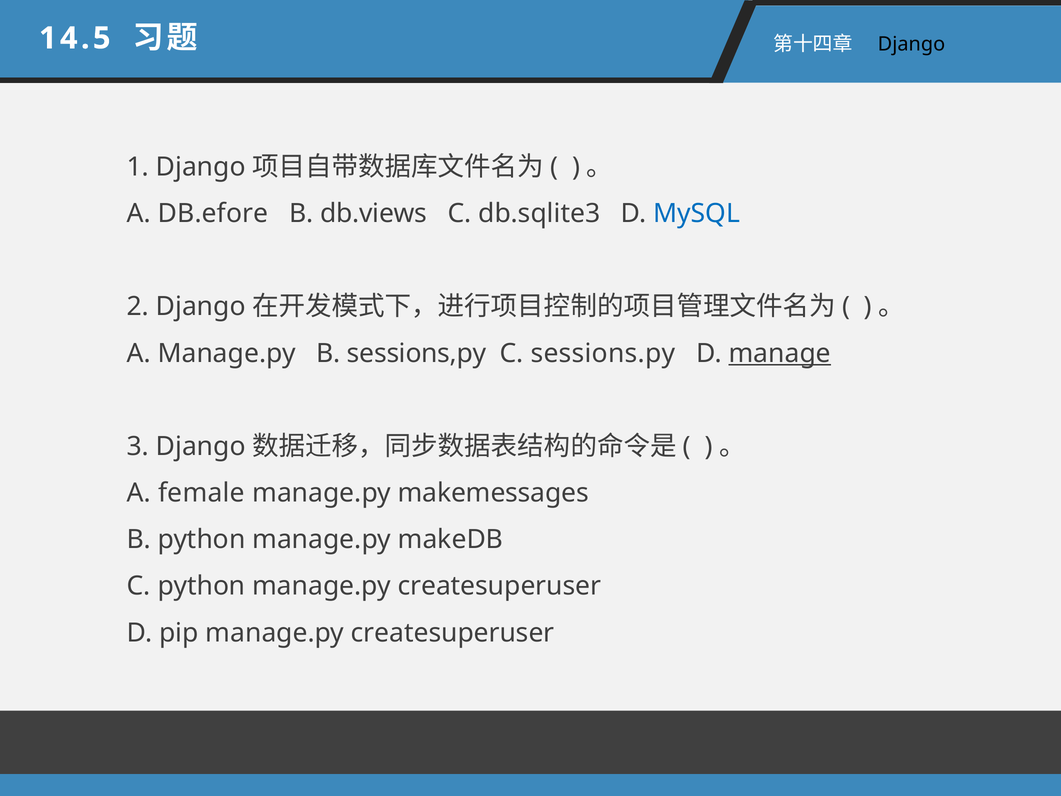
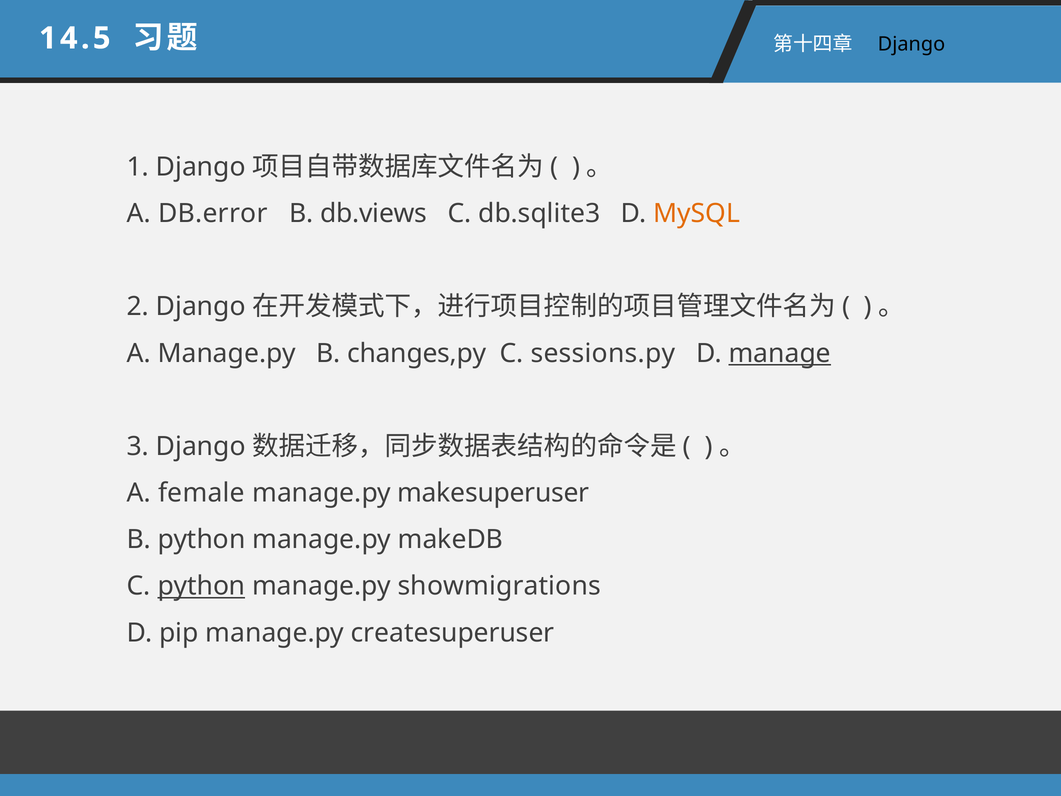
DB.efore: DB.efore -> DB.error (213, 213)
MySQL colour: blue -> orange (697, 213)
sessions,py: sessions,py -> changes,py (417, 353)
makemessages: makemessages -> makesuperuser (493, 493)
python underline: none -> present (201, 586)
createsuperuser: createsuperuser -> showmigrations (499, 586)
